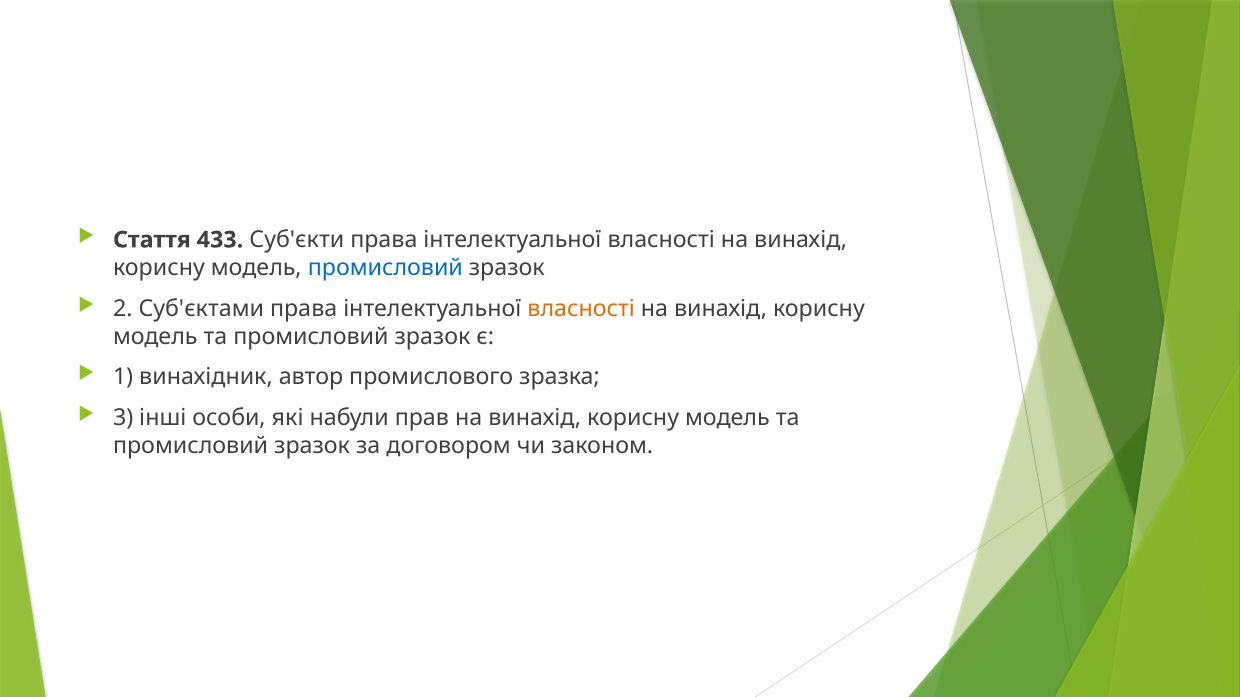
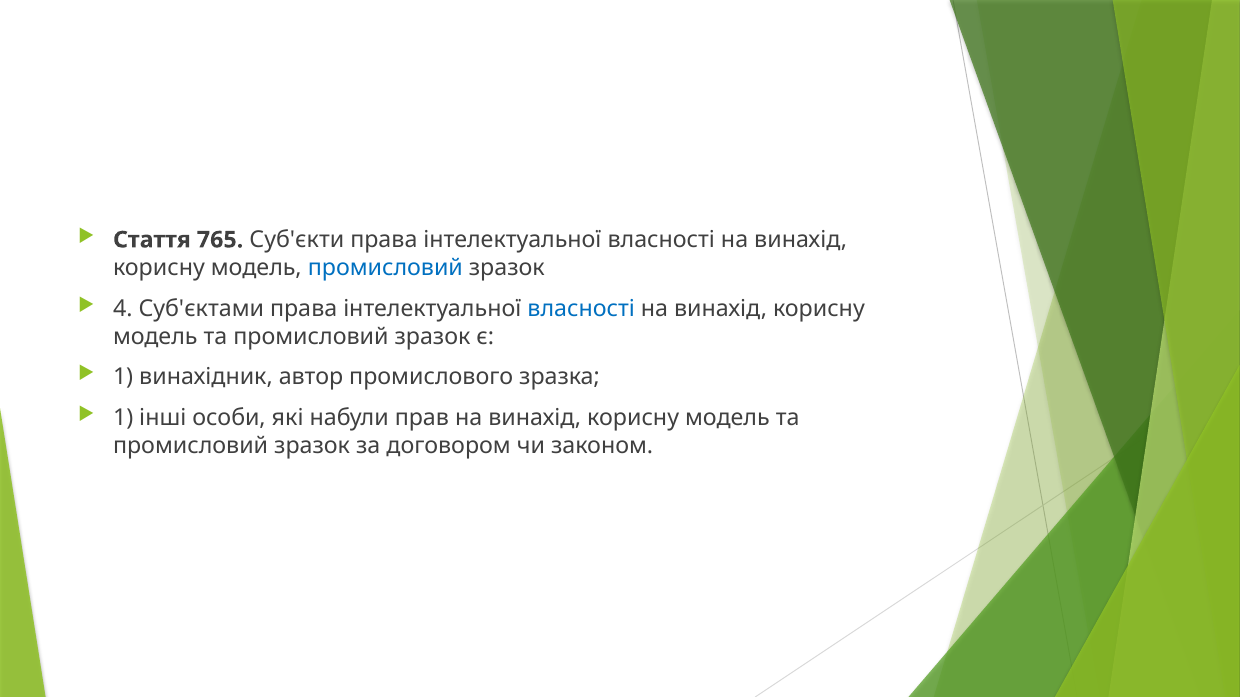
433: 433 -> 765 (220, 240)
2: 2 -> 4 (123, 309)
власності colour: orange -> blue (581, 309)
3: 3 -> 1 (123, 418)
